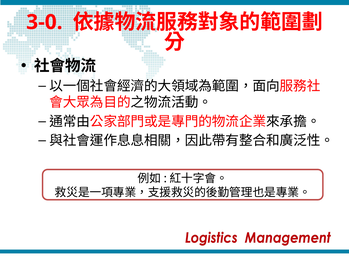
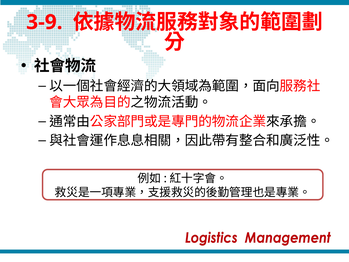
3-0: 3-0 -> 3-9 (44, 22)
